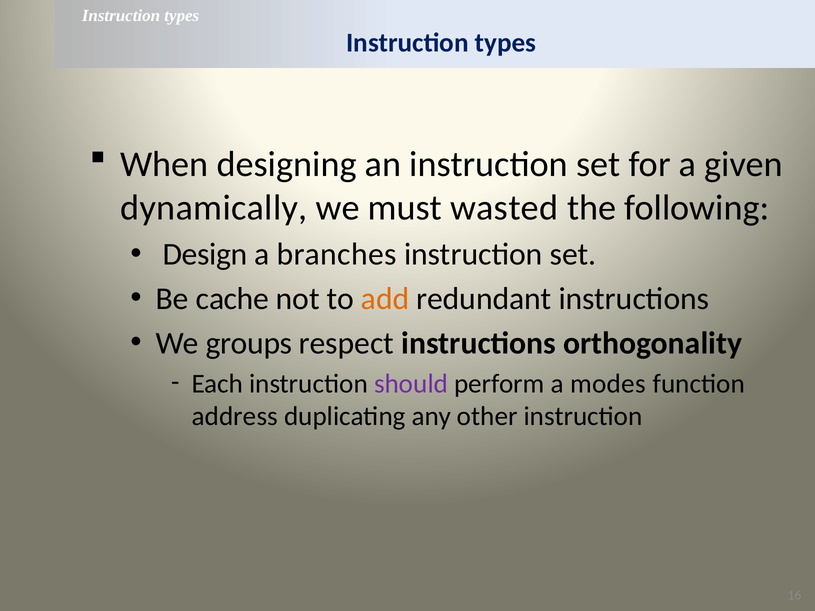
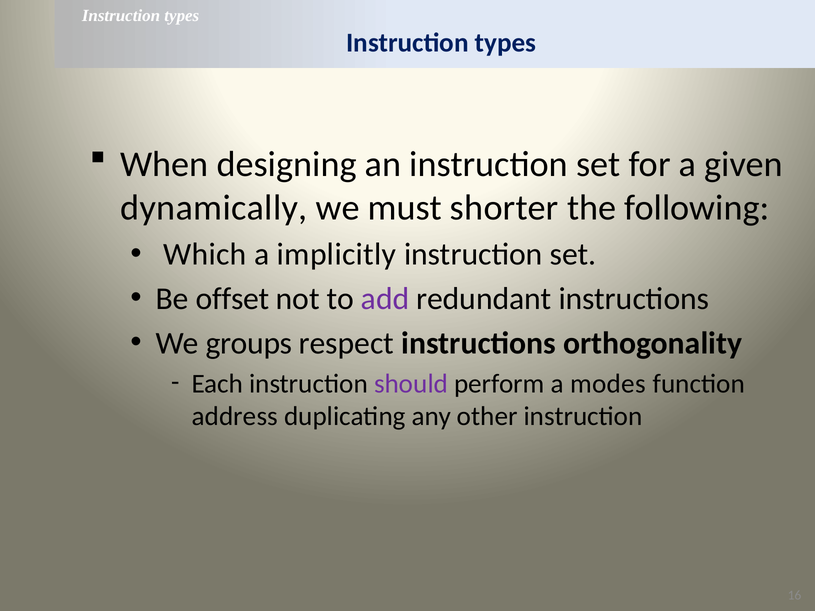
wasted: wasted -> shorter (504, 208)
Design: Design -> Which (205, 254)
branches: branches -> implicitly (337, 254)
cache: cache -> offset (233, 299)
add colour: orange -> purple (385, 299)
